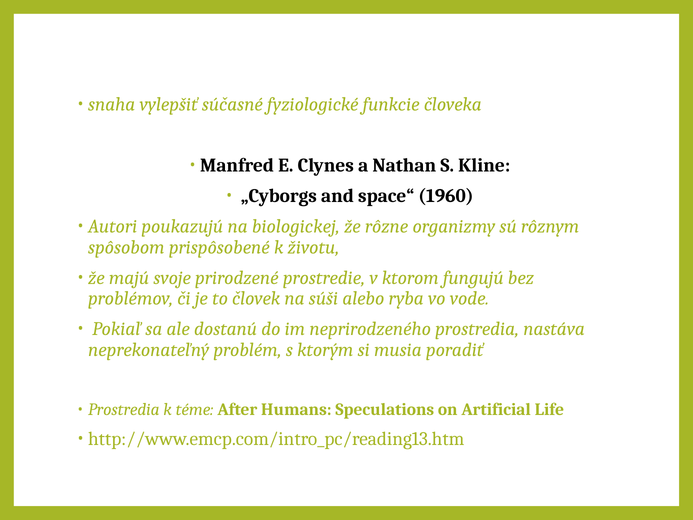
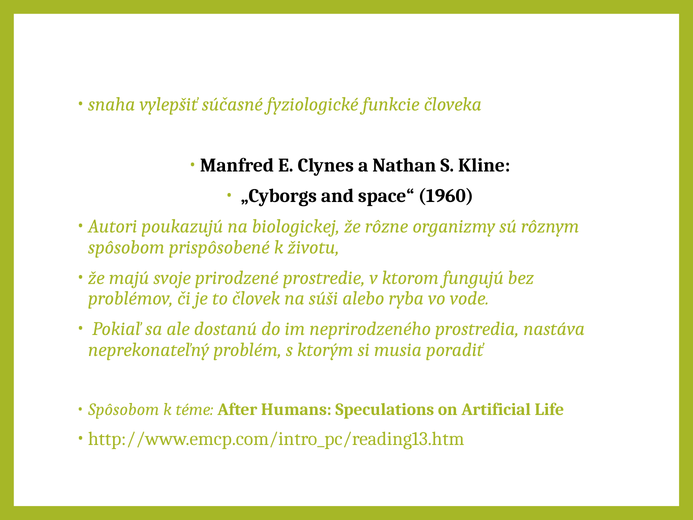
Prostredia: Prostredia -> Spôsobom (124, 409)
